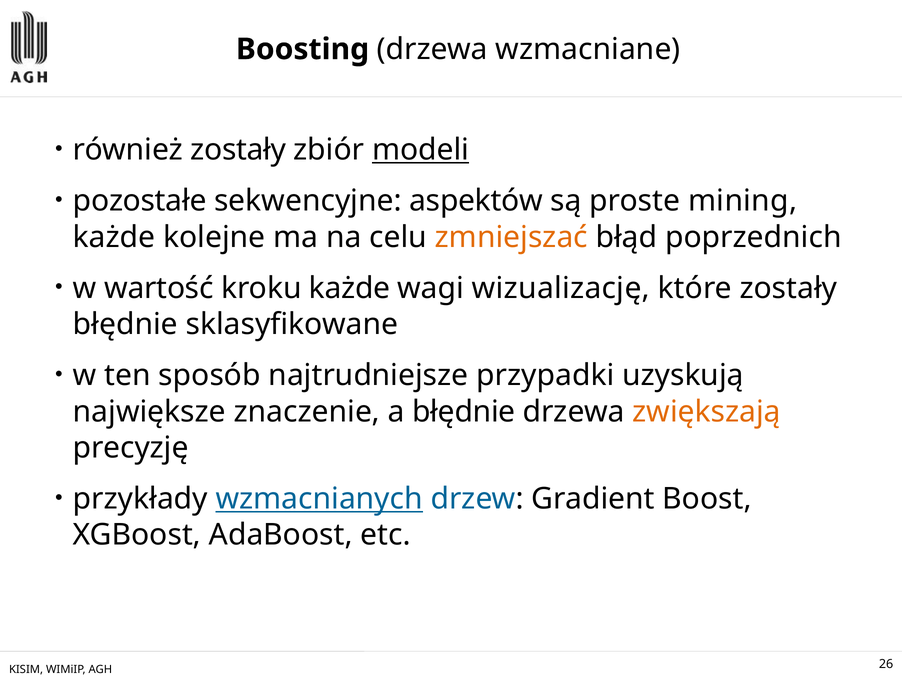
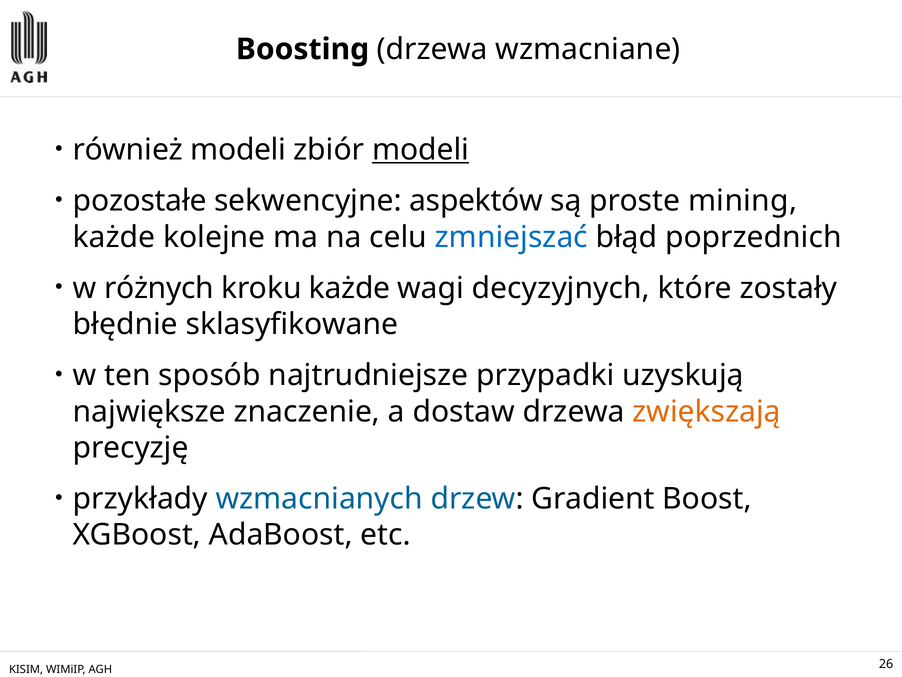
również zostały: zostały -> modeli (238, 150)
zmniejszać colour: orange -> blue (511, 237)
wartość: wartość -> różnych (159, 288)
wizualizację: wizualizację -> decyzyjnych (561, 288)
a błędnie: błędnie -> dostaw (464, 411)
wzmacnianych underline: present -> none (319, 498)
